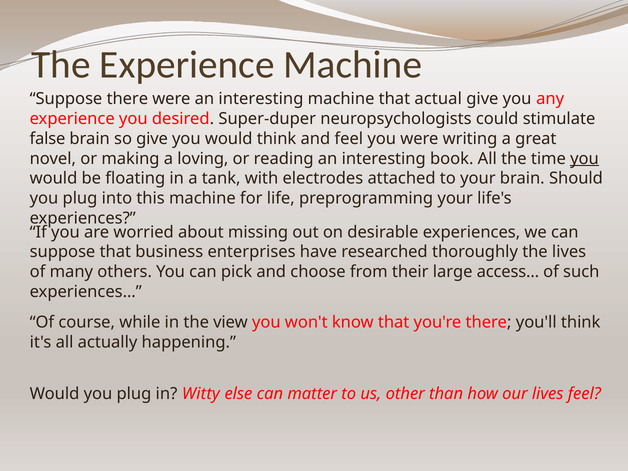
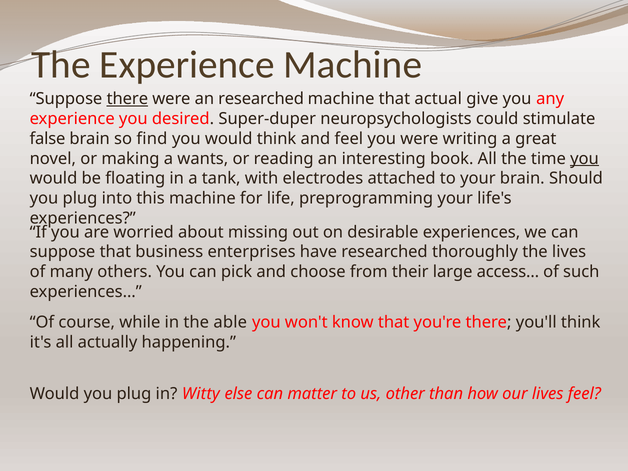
there underline: none -> present (127, 99)
were an interesting: interesting -> researched (261, 99)
so give: give -> find (152, 139)
loving: loving -> wants (203, 159)
view: view -> able (230, 322)
